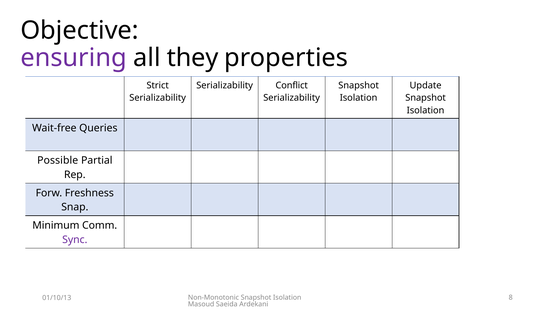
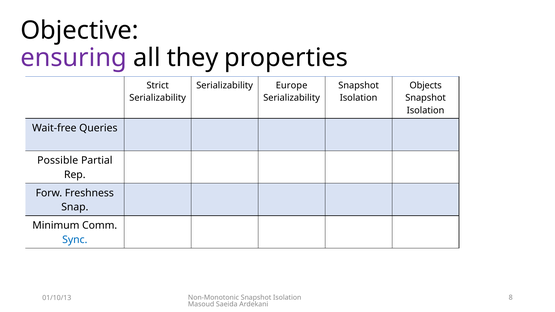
Conflict: Conflict -> Europe (292, 85)
Update: Update -> Objects (426, 85)
Sync colour: purple -> blue (75, 240)
